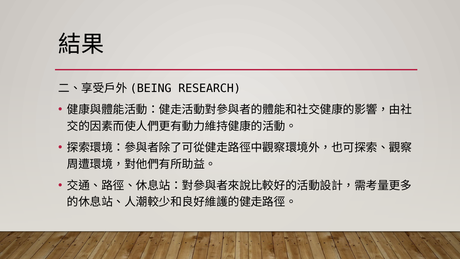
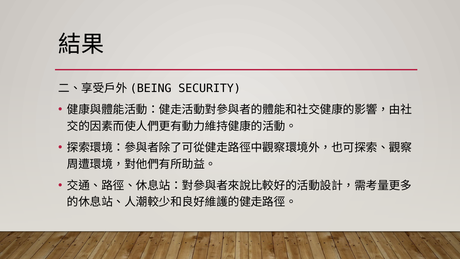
RESEARCH: RESEARCH -> SECURITY (210, 88)
